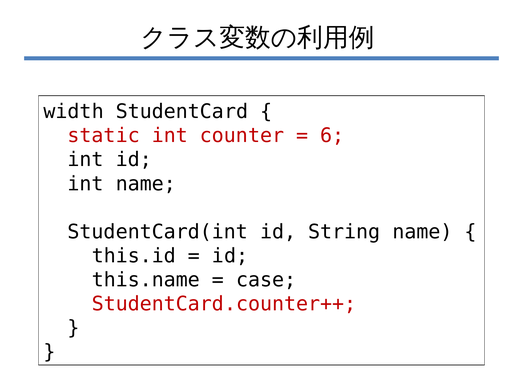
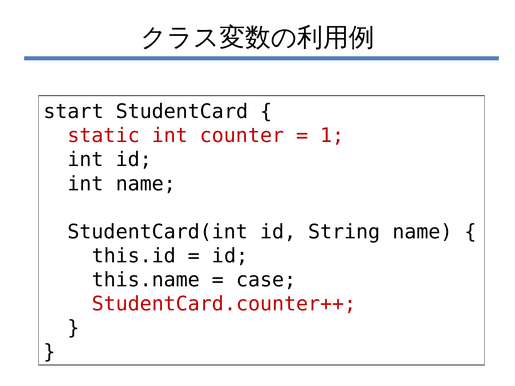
width: width -> start (74, 112)
6: 6 -> 1 (332, 136)
